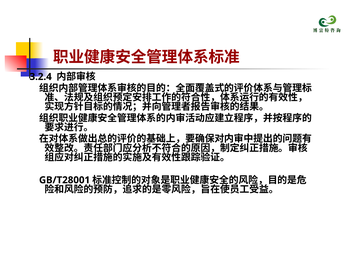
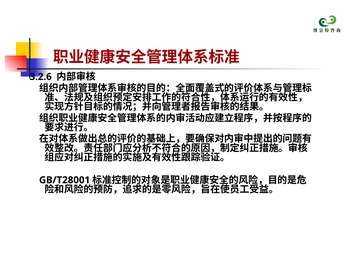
3.2.4: 3.2.4 -> 3.2.6 (41, 77)
